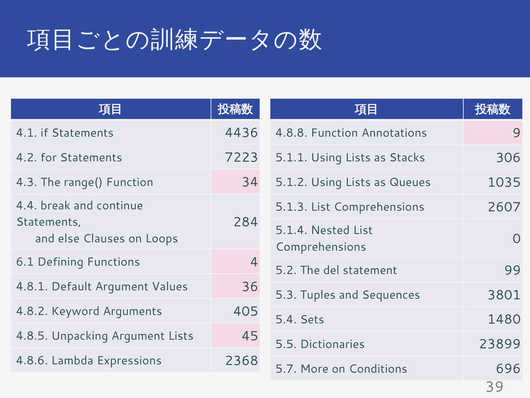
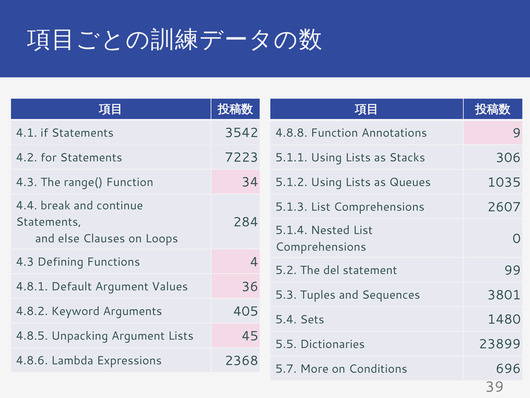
4436: 4436 -> 3542 (242, 133)
6.1: 6.1 -> 4.3 (25, 262)
